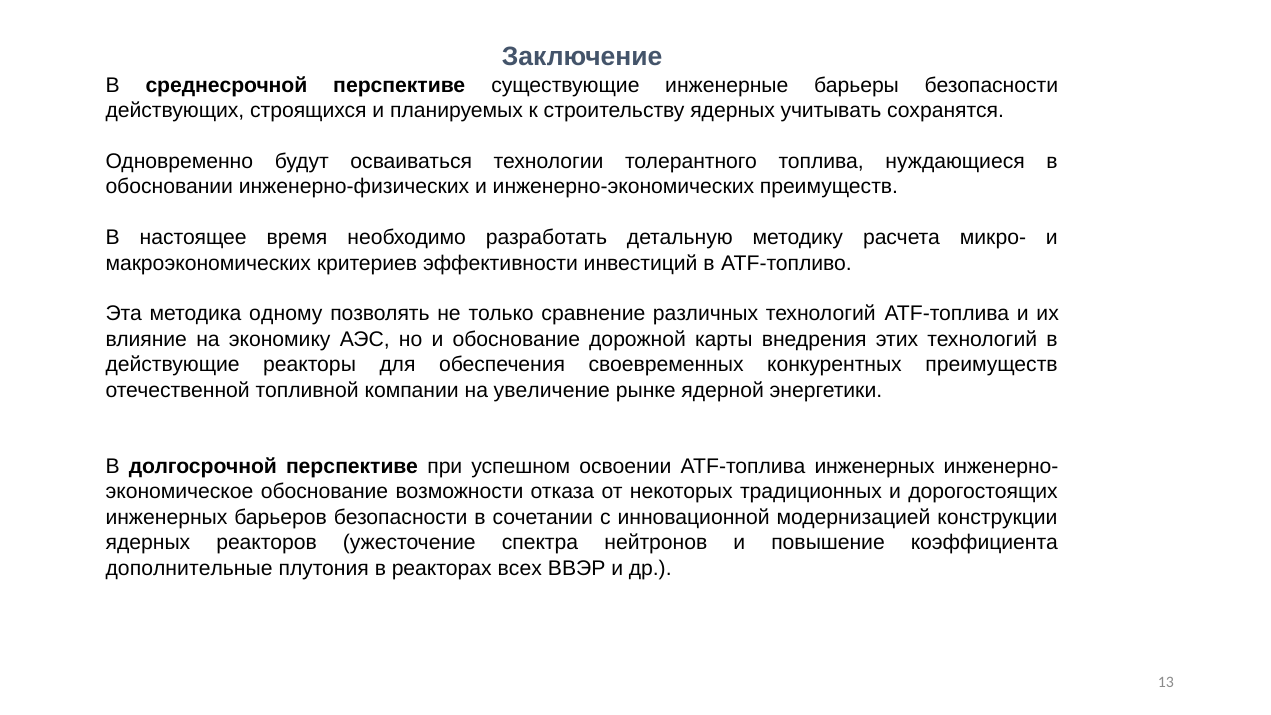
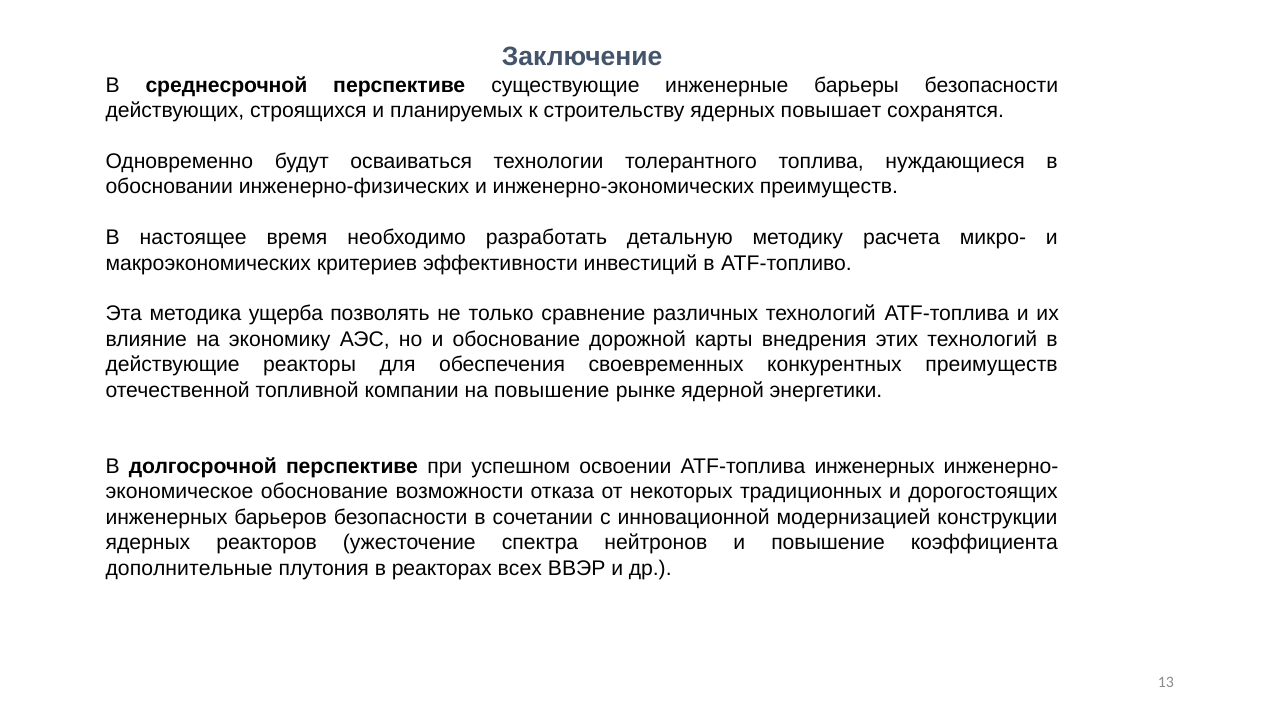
учитывать: учитывать -> повышает (831, 111)
одному: одному -> ущерба (286, 314)
на увеличение: увеличение -> повышение (552, 390)
